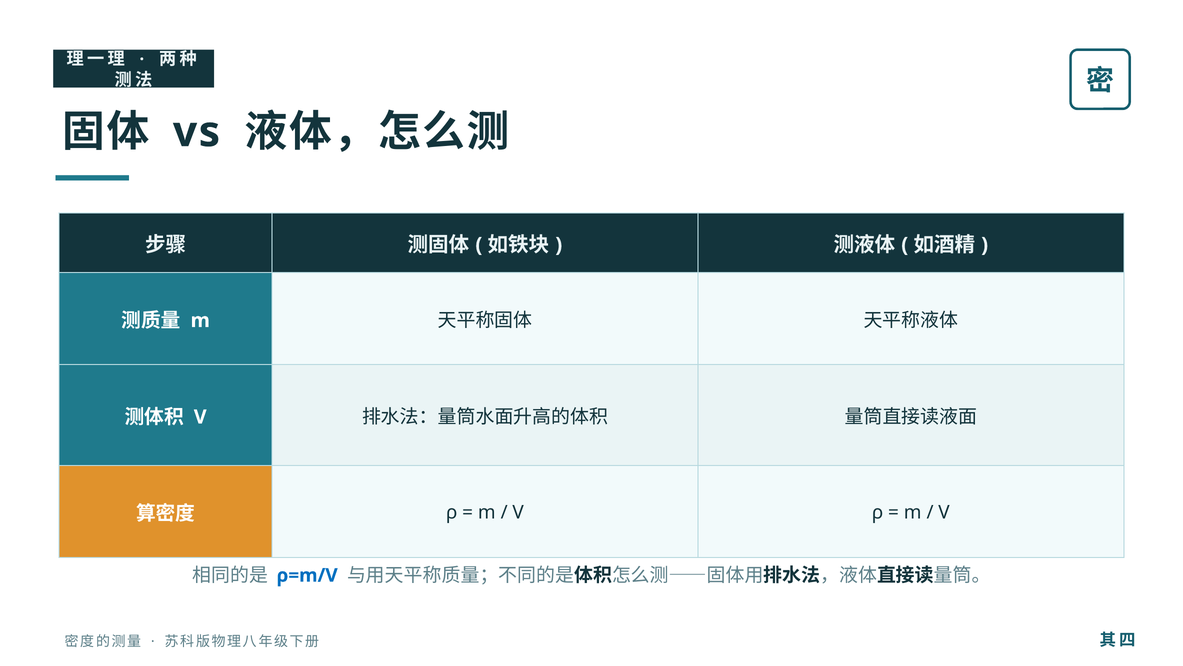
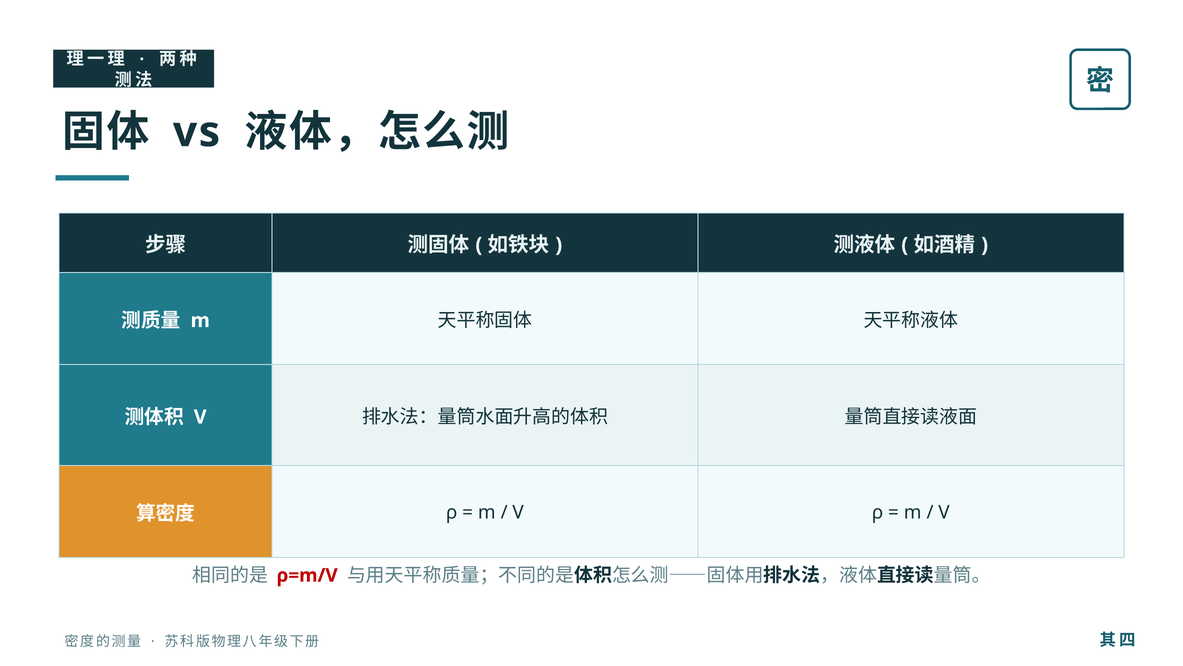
ρ=m/V colour: blue -> red (307, 575)
